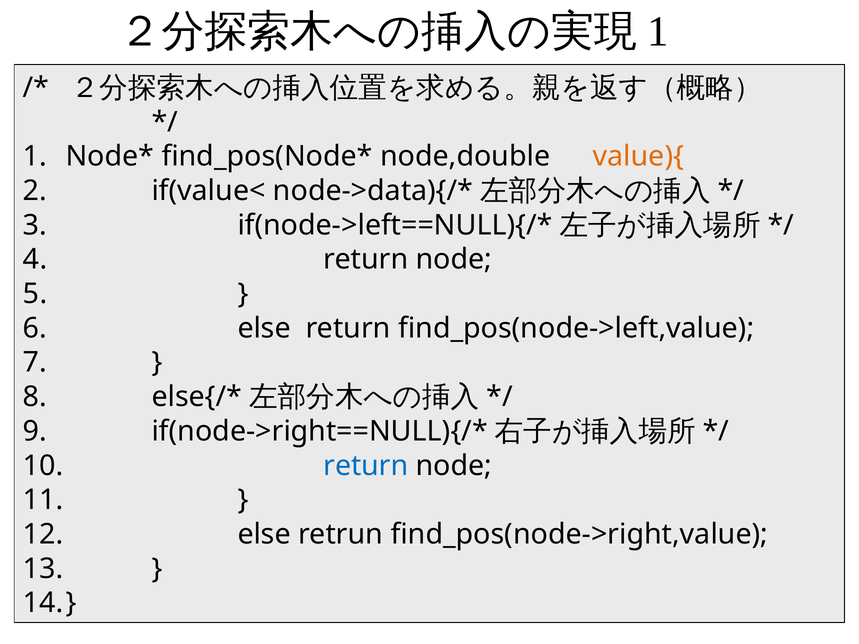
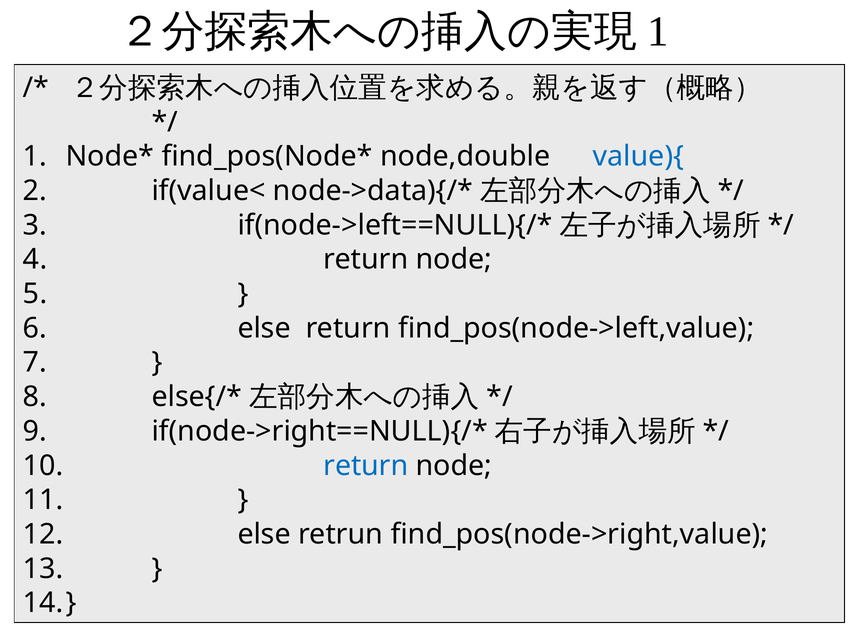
value){ colour: orange -> blue (638, 157)
